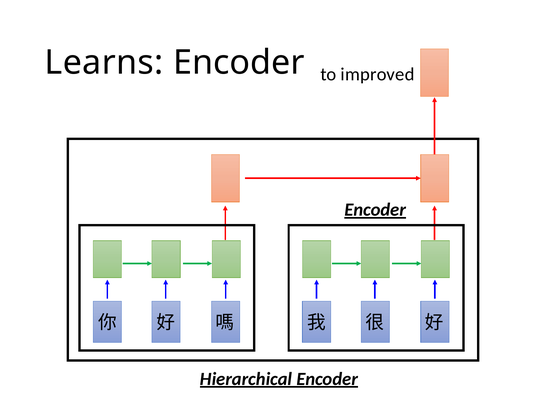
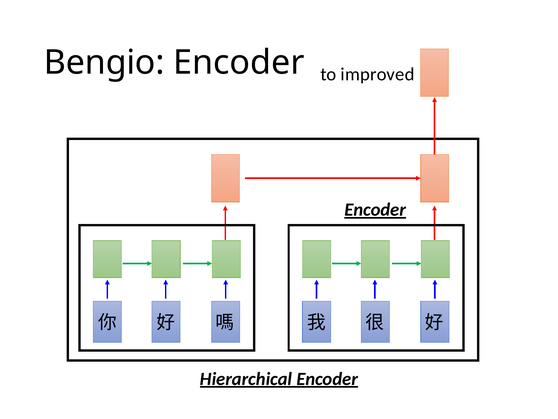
Learns: Learns -> Bengio (104, 62)
